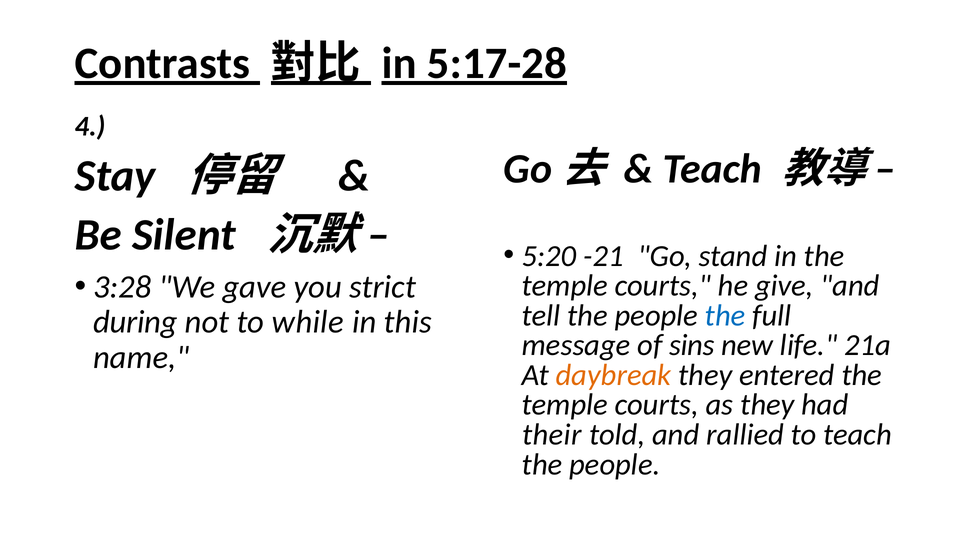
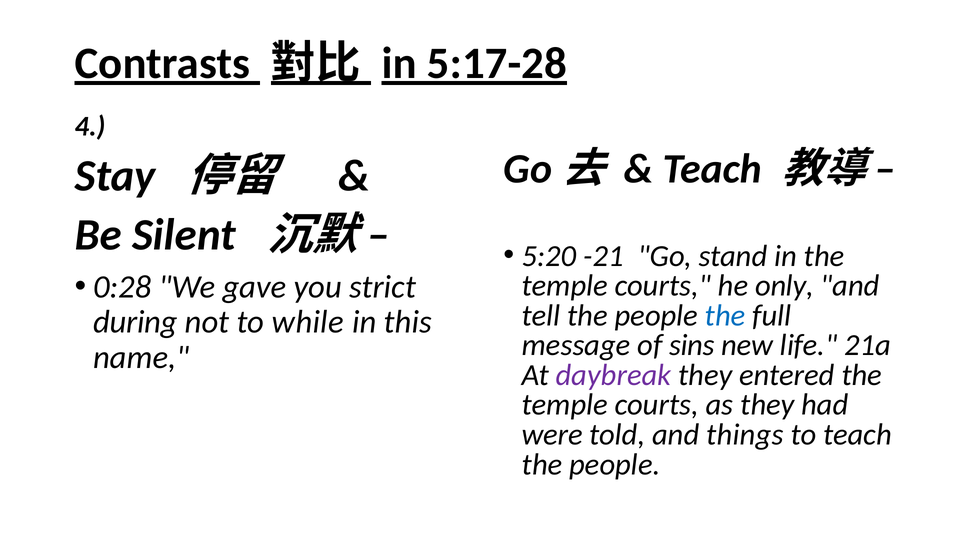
3:28: 3:28 -> 0:28 (122, 287)
give: give -> only (784, 286)
daybreak colour: orange -> purple (614, 375)
their: their -> were (552, 435)
rallied: rallied -> things (745, 435)
